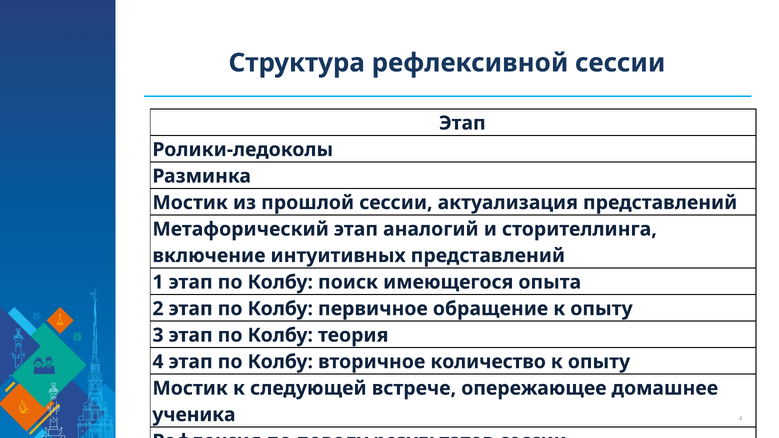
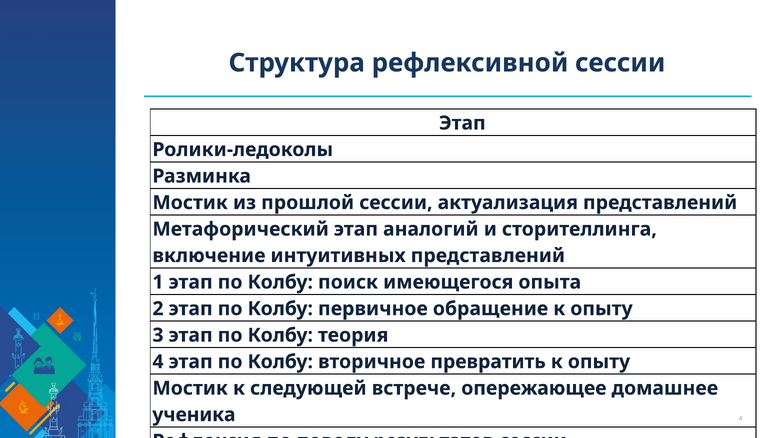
количество: количество -> превратить (488, 362)
